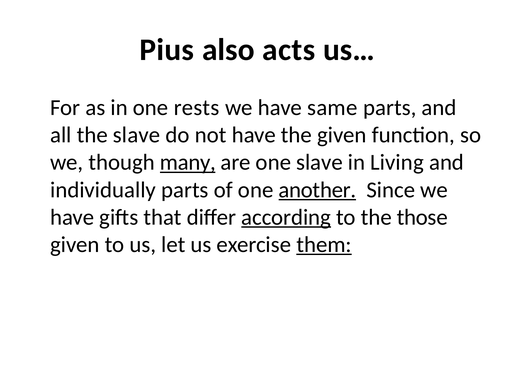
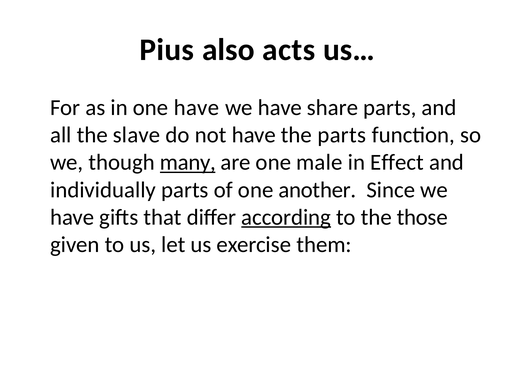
one rests: rests -> have (197, 108)
same: same -> share (333, 108)
the given: given -> parts (342, 135)
one slave: slave -> male (319, 163)
Living: Living -> Effect (397, 163)
another underline: present -> none (317, 190)
them underline: present -> none (324, 245)
